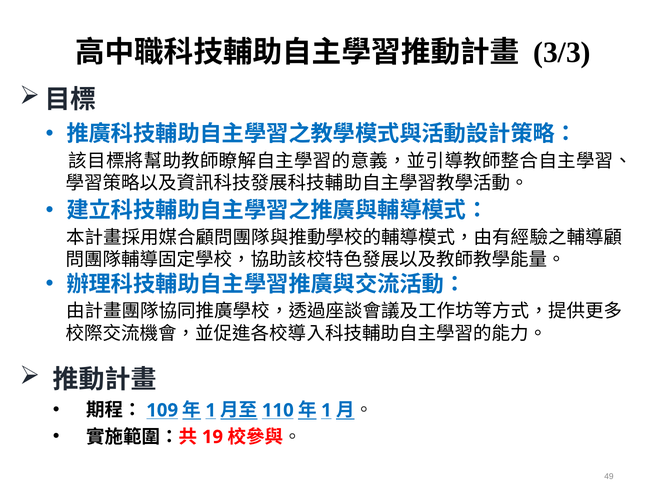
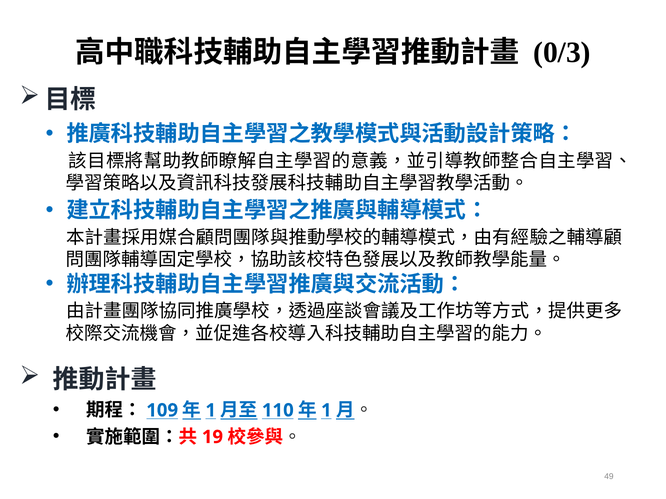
3/3: 3/3 -> 0/3 (562, 53)
